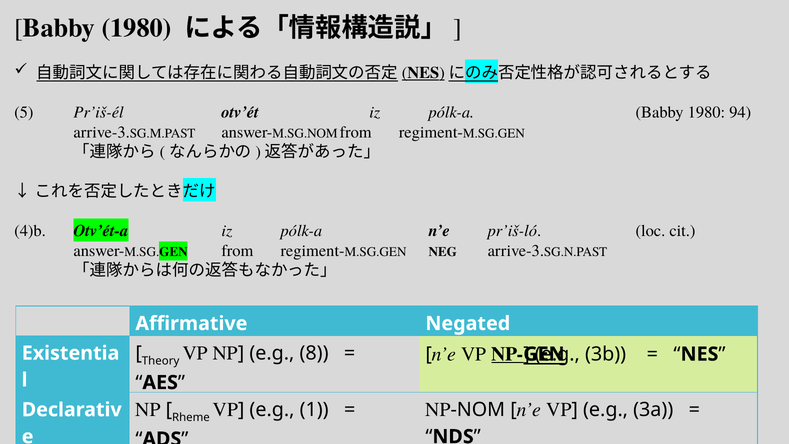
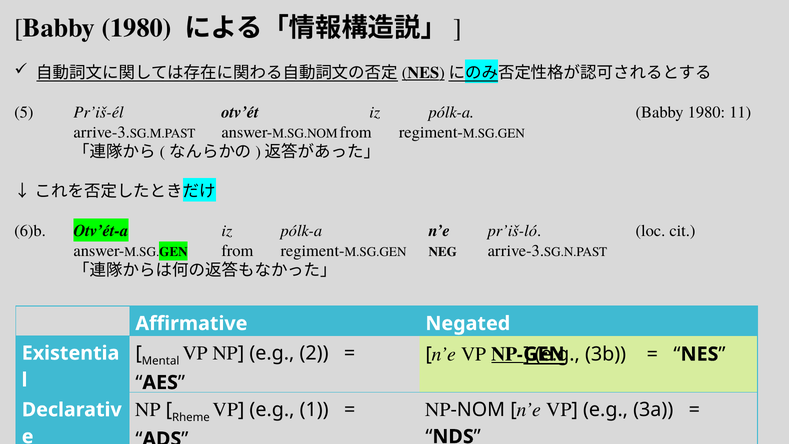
94: 94 -> 11 (740, 112)
4)b: 4)b -> 6)b (30, 231)
Theory: Theory -> Mental (161, 361)
8: 8 -> 2 (314, 353)
